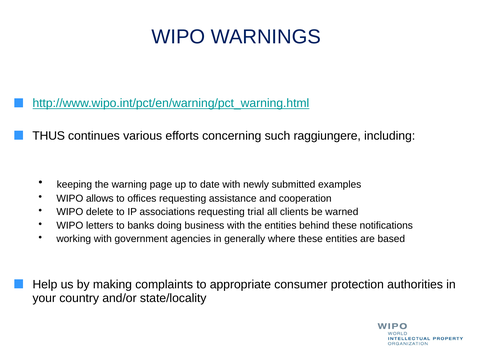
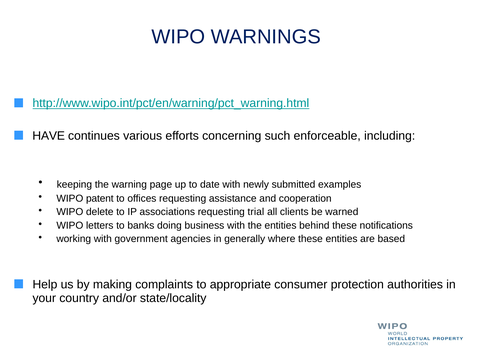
THUS: THUS -> HAVE (49, 136)
raggiungere: raggiungere -> enforceable (327, 136)
allows: allows -> patent (100, 198)
